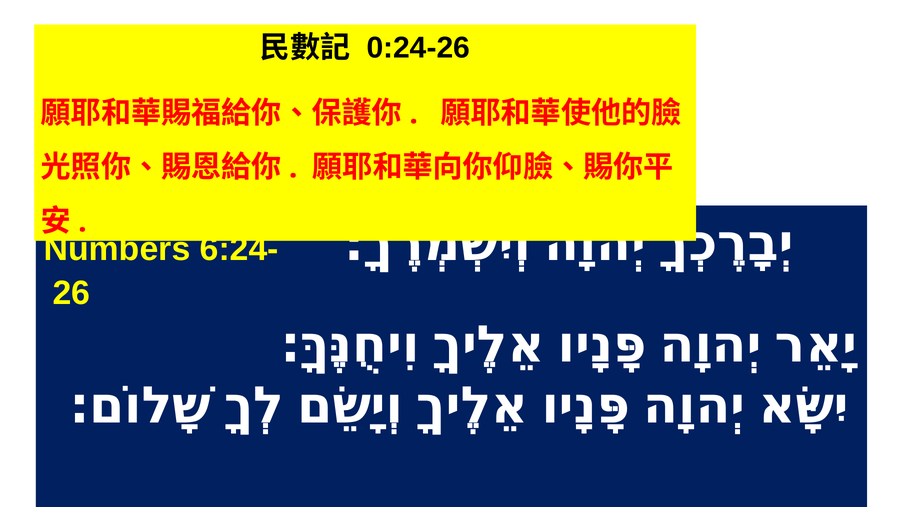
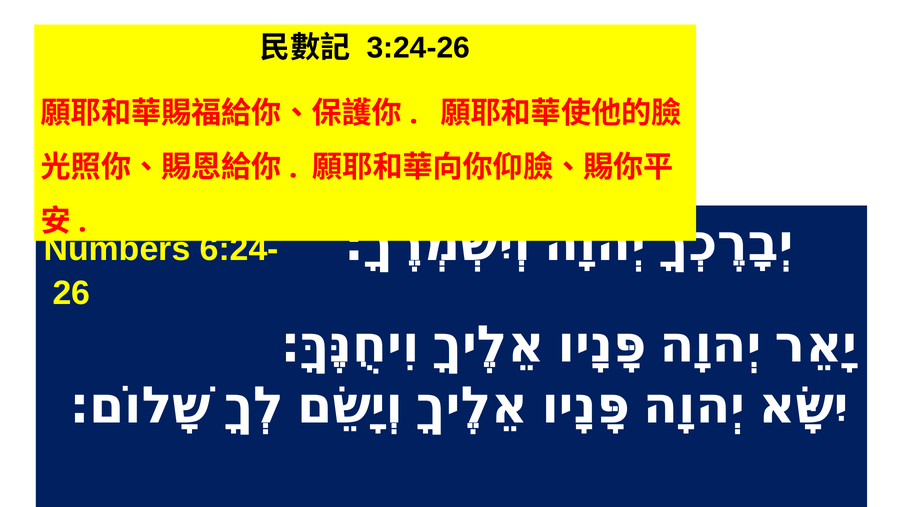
0:24-26: 0:24-26 -> 3:24-26 (418, 48)
